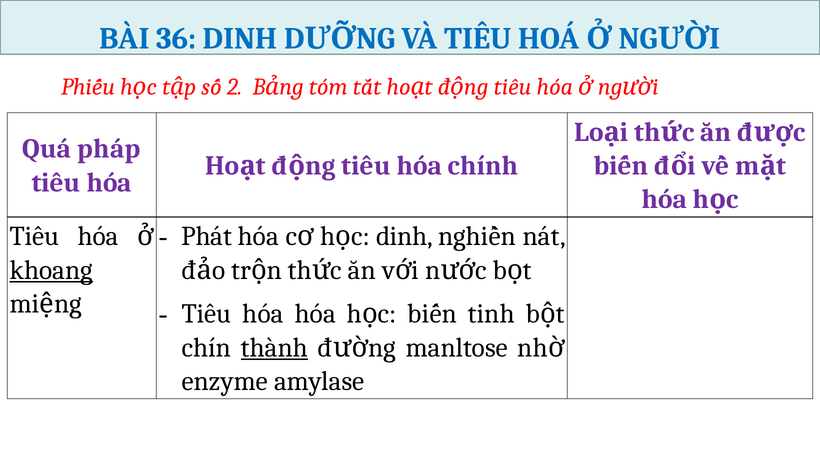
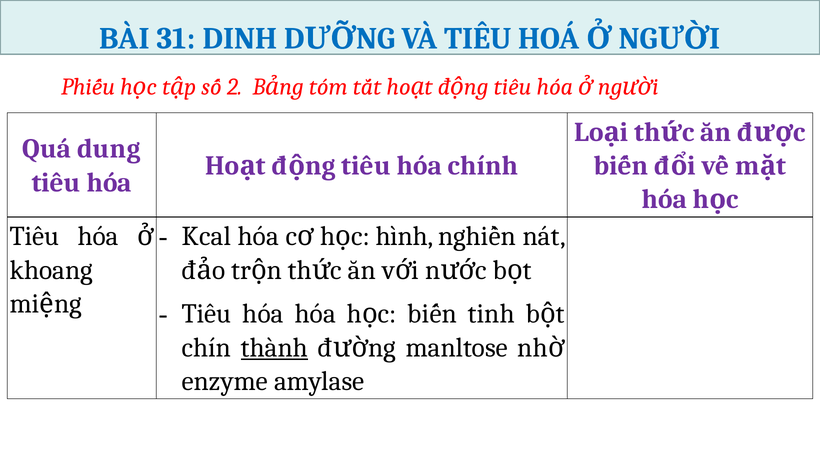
36: 36 -> 31 (176, 39)
pháp: pháp -> dung (109, 149)
Phát: Phát -> Kcal (206, 236)
dinh: dinh -> hình (404, 236)
khoang underline: present -> none (51, 270)
